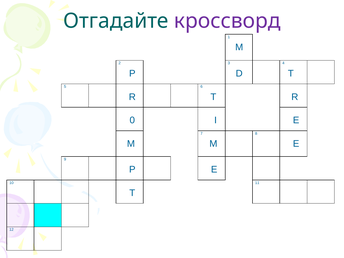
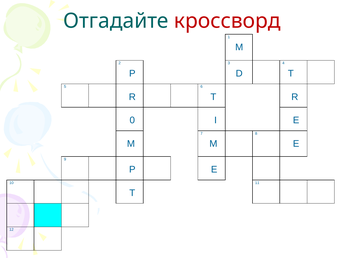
кроссворд colour: purple -> red (227, 21)
